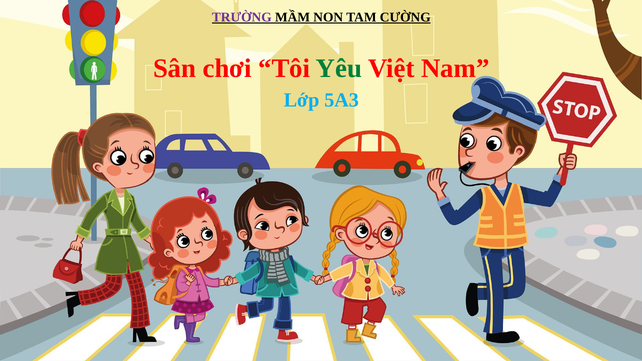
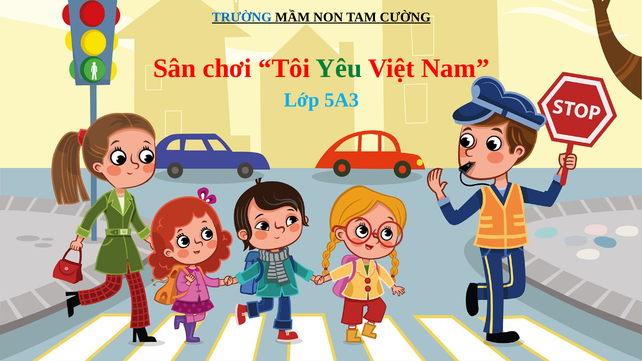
TRƯỜNG colour: purple -> blue (242, 17)
